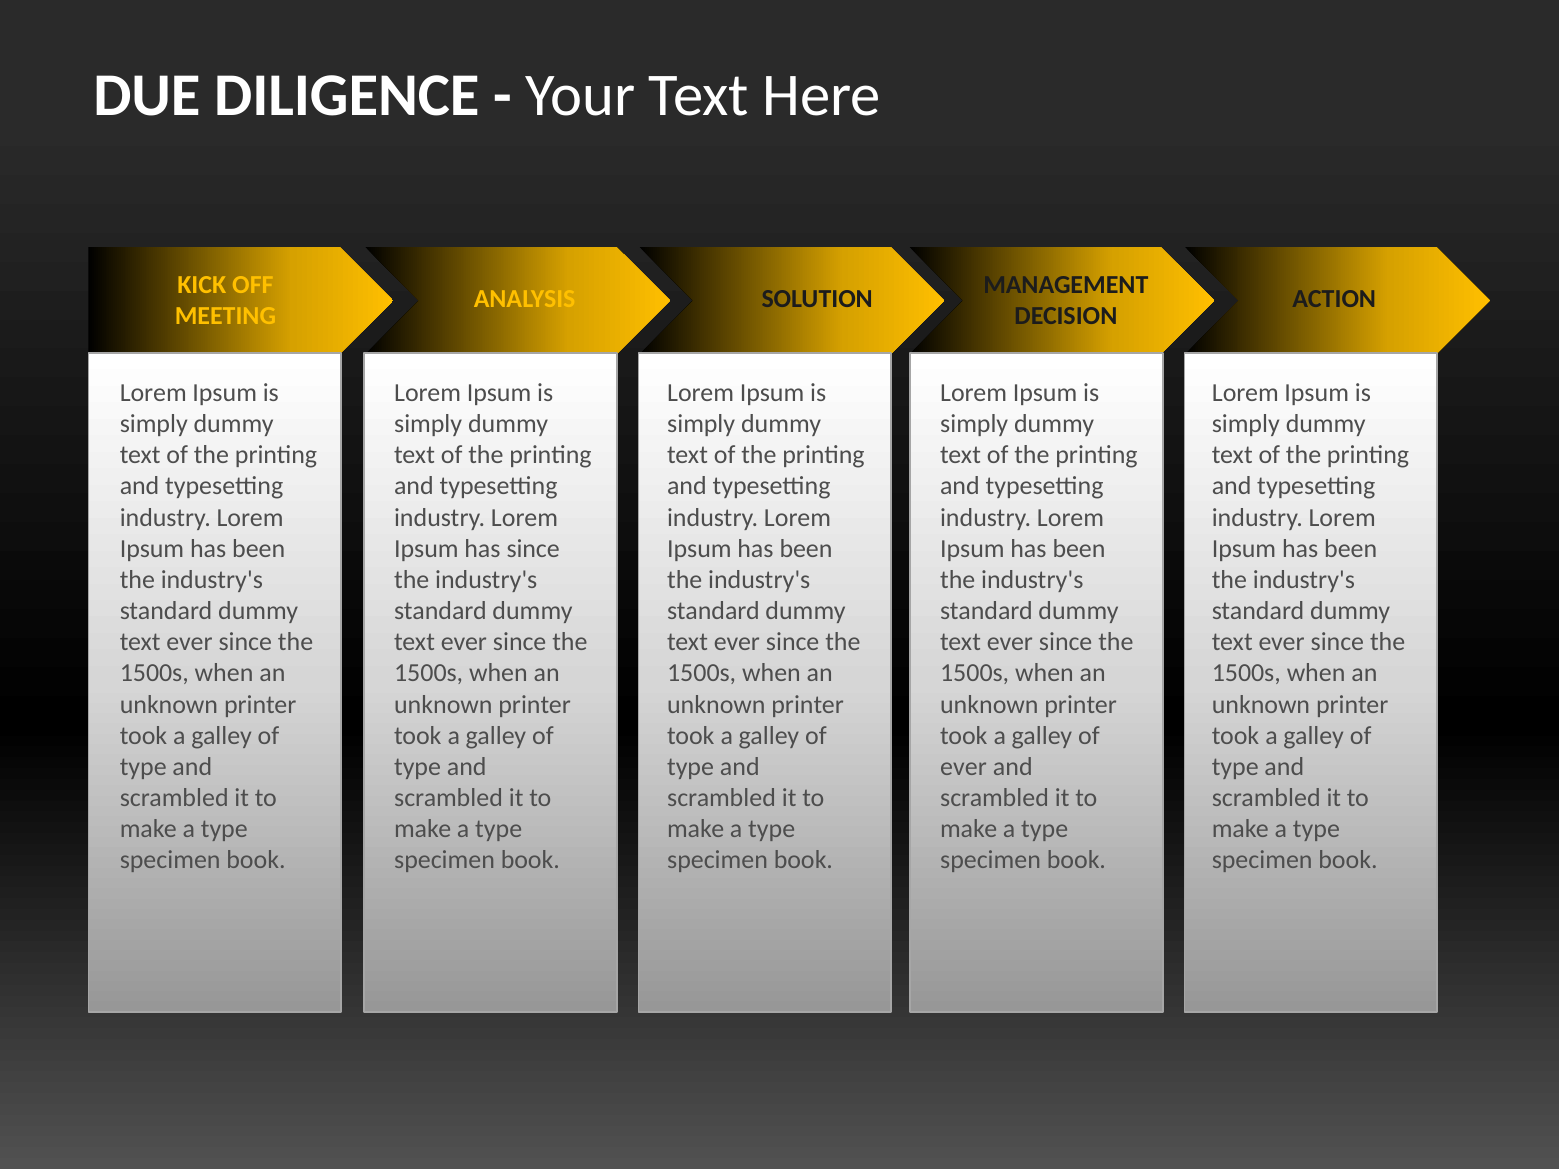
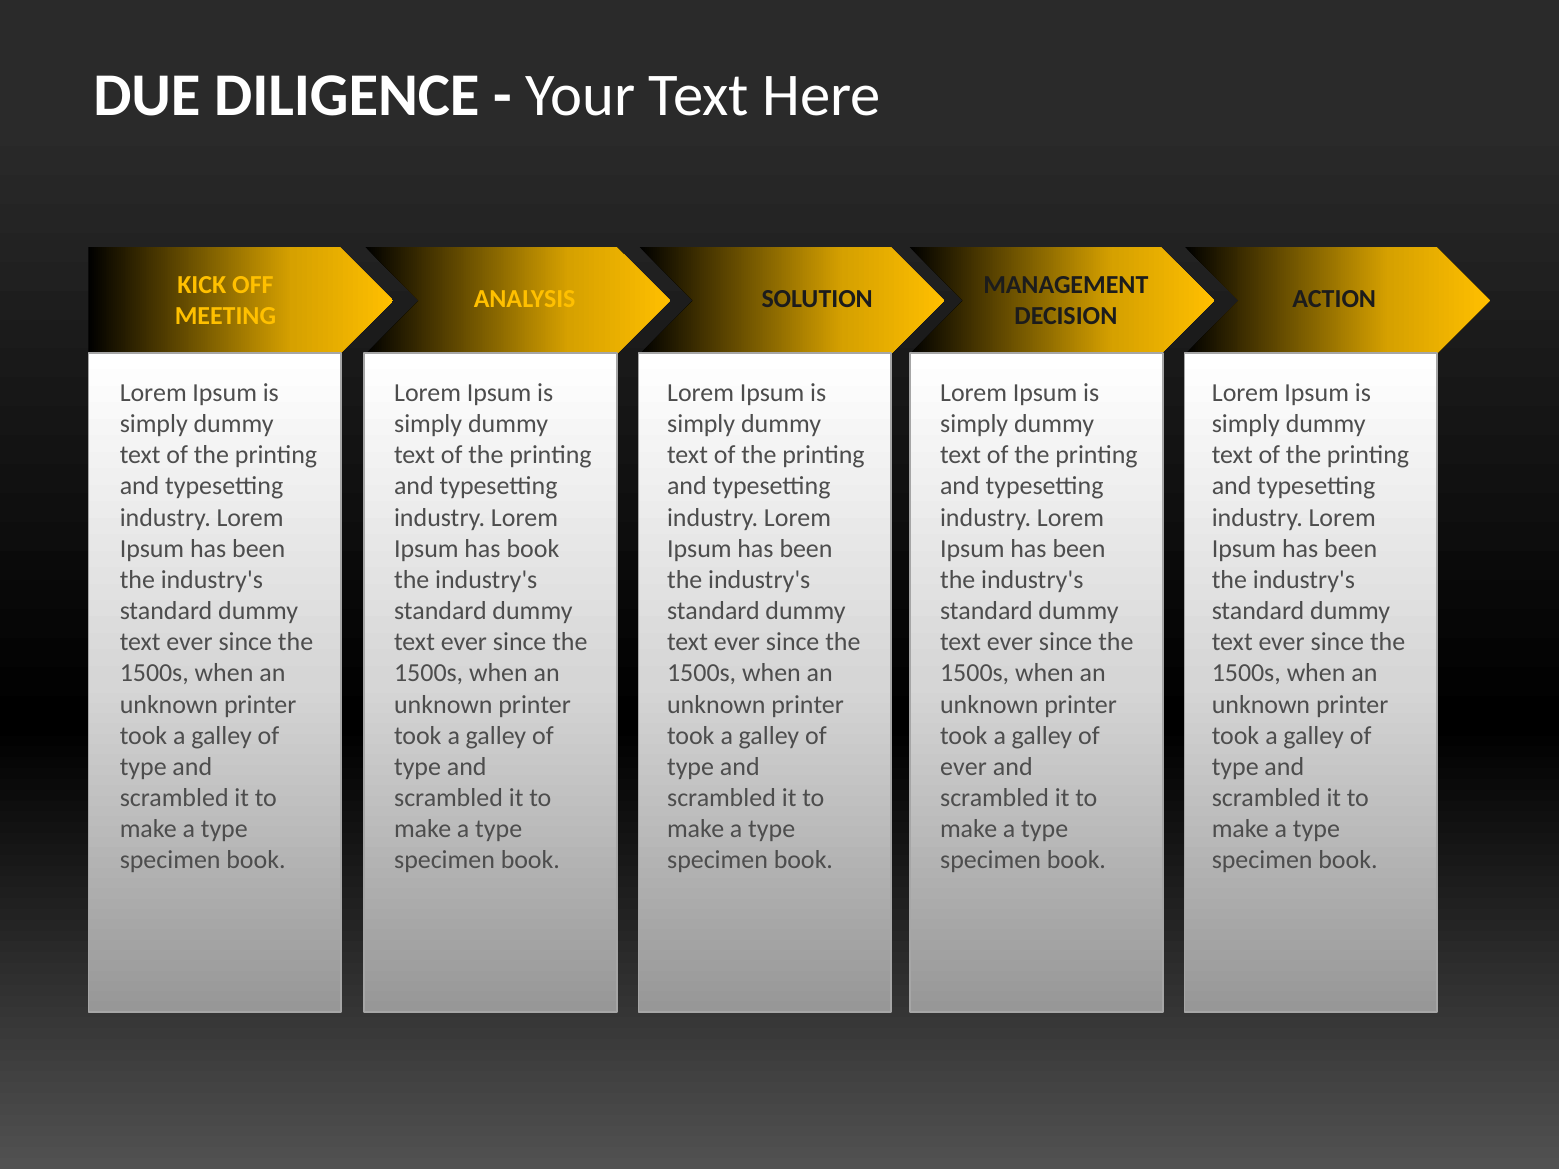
has since: since -> book (533, 549)
